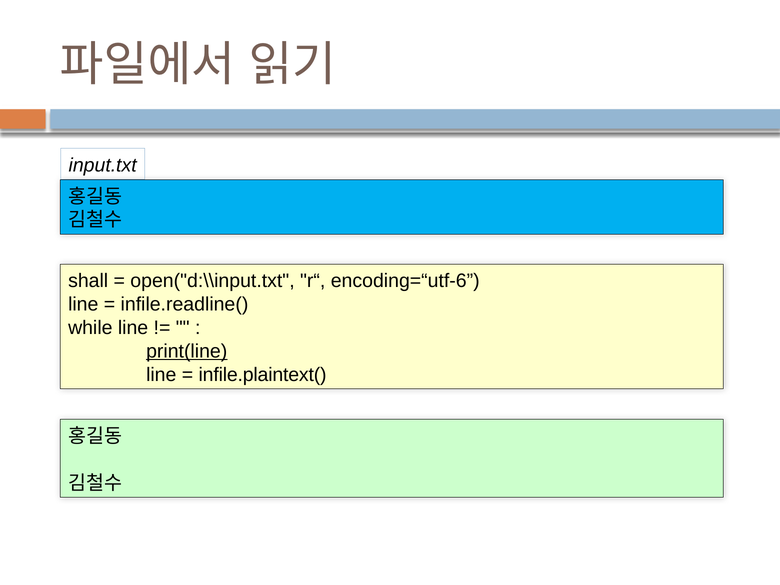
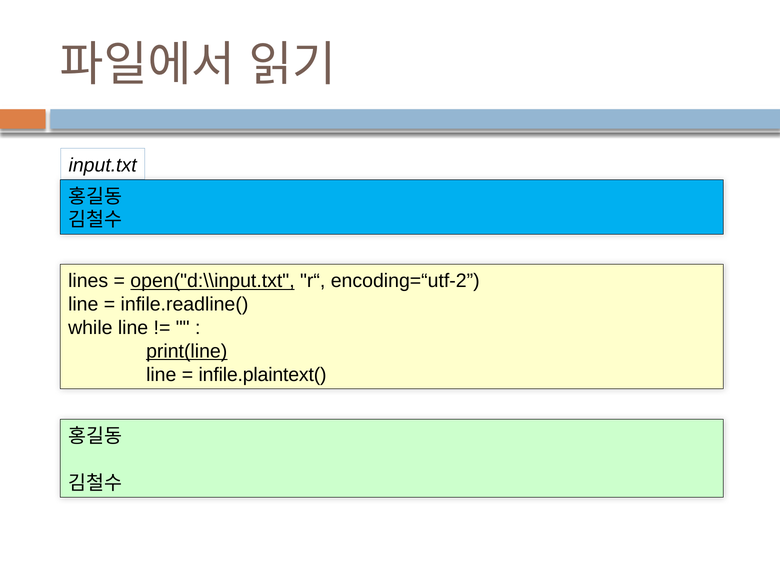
shall: shall -> lines (88, 281)
open("d:\\input.txt underline: none -> present (212, 281)
encoding=“utf-6: encoding=“utf-6 -> encoding=“utf-2 (405, 281)
